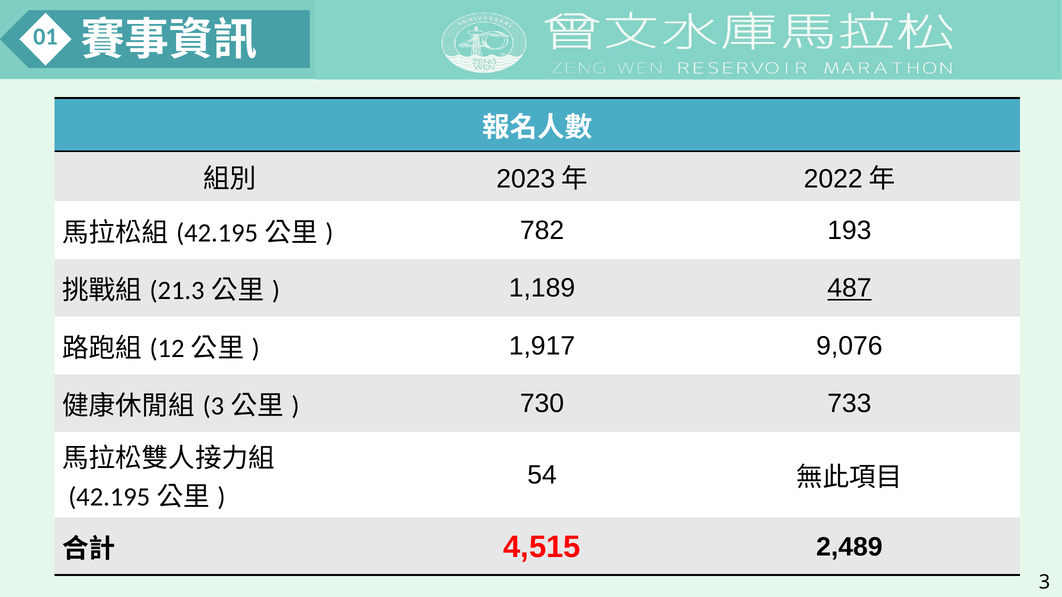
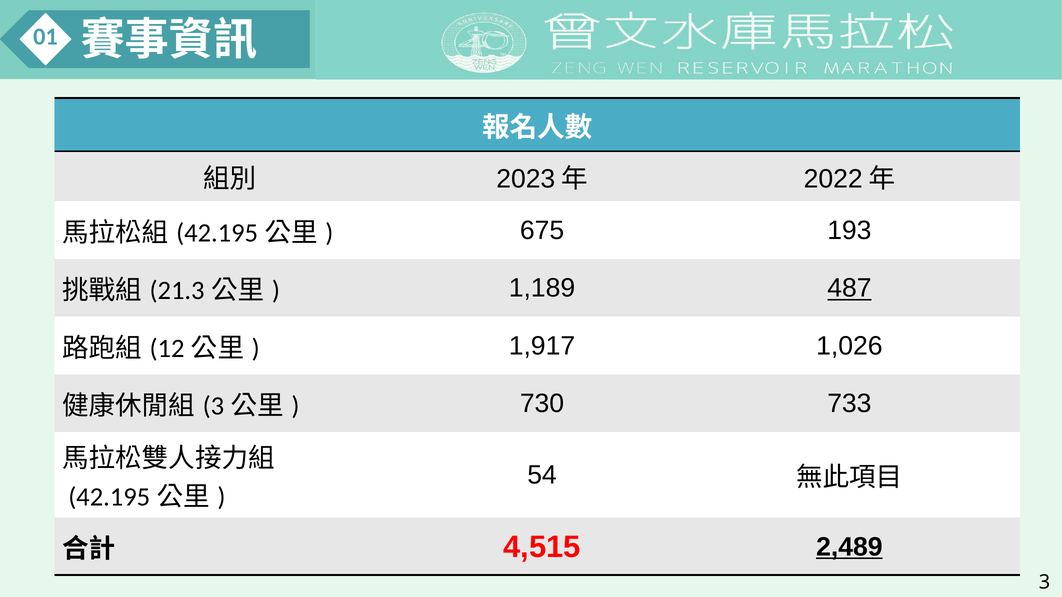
782: 782 -> 675 (542, 231)
9,076: 9,076 -> 1,026 (849, 346)
2,489 underline: none -> present (849, 547)
